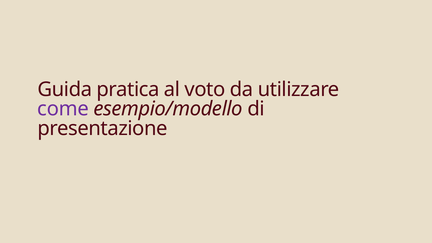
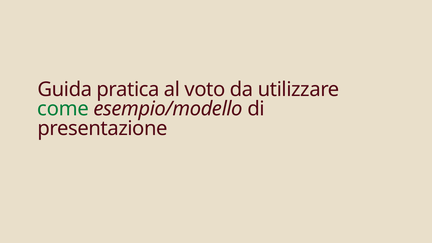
come colour: purple -> green (63, 109)
